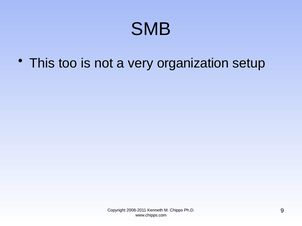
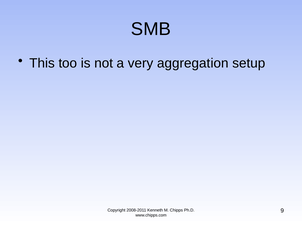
organization: organization -> aggregation (193, 63)
